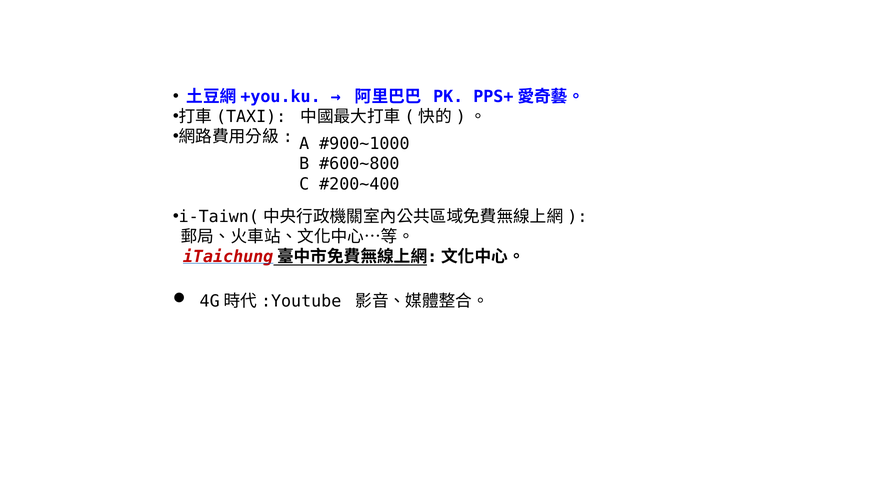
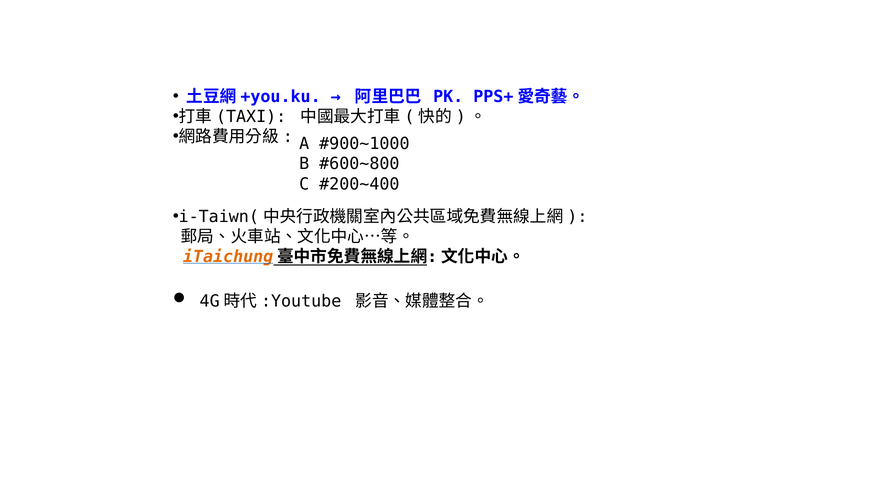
iTaichung colour: red -> orange (228, 257)
